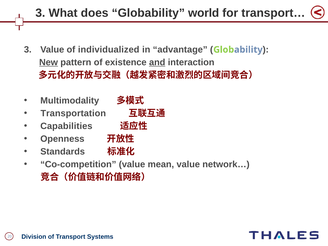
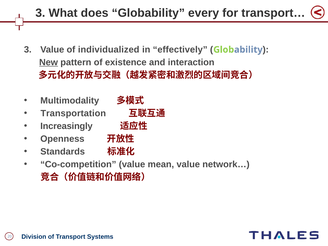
world: world -> every (204, 13)
advantage: advantage -> effectively (180, 50)
and underline: present -> none (157, 62)
Capabilities: Capabilities -> Increasingly (66, 126)
